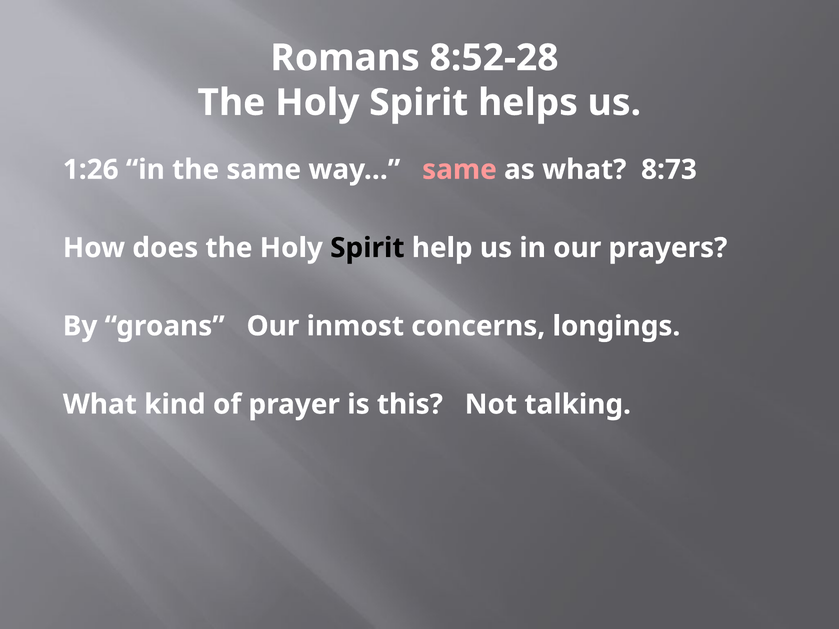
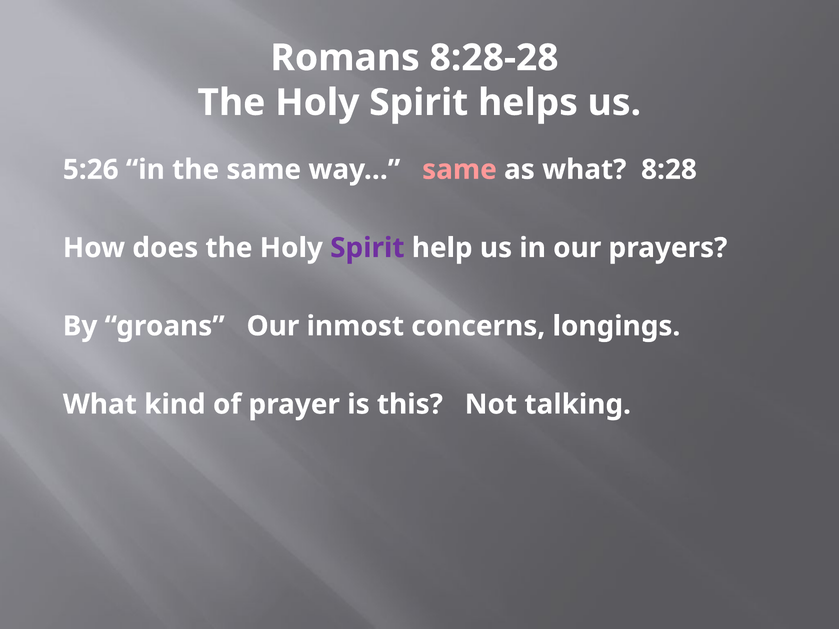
8:52-28: 8:52-28 -> 8:28-28 (494, 58)
1:26: 1:26 -> 5:26 (91, 170)
8:73: 8:73 -> 8:28 (669, 170)
Spirit colour: black -> purple (367, 248)
